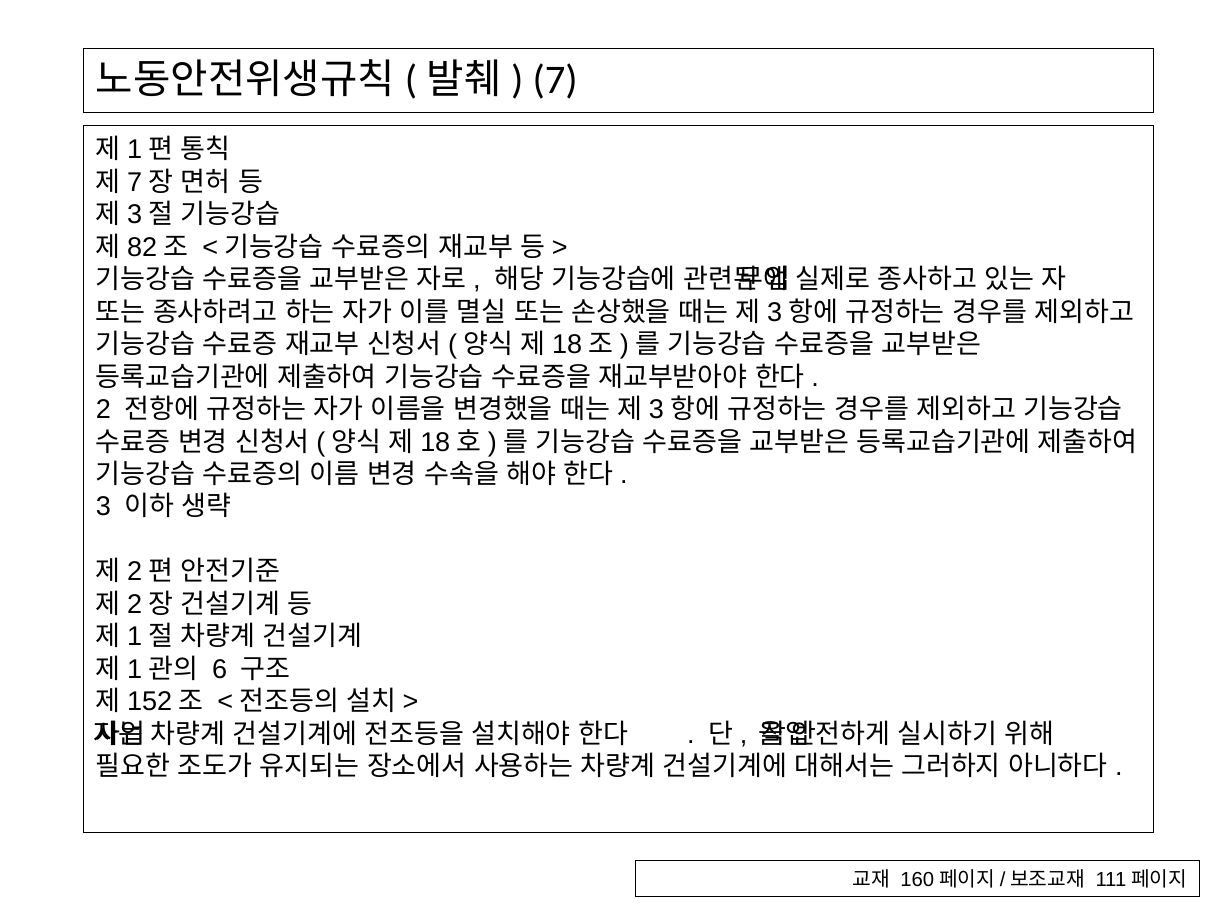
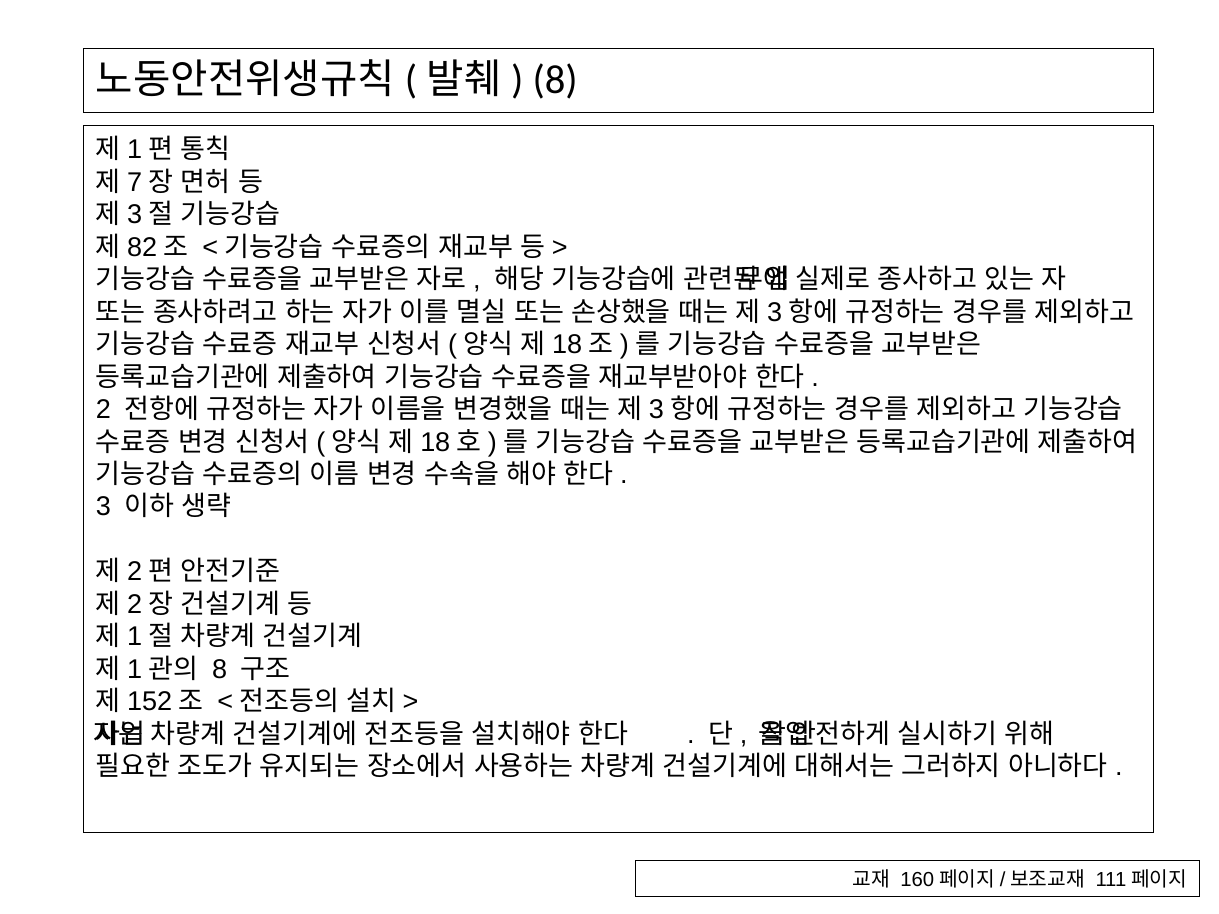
7: 7 -> 8 (555, 81)
6: 6 -> 8 (220, 670)
